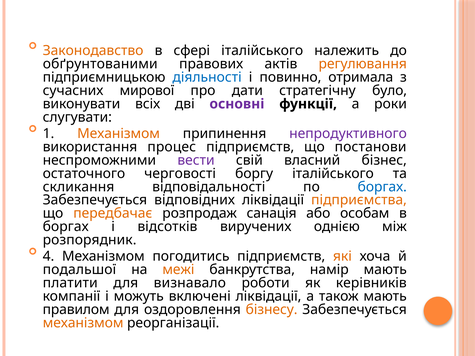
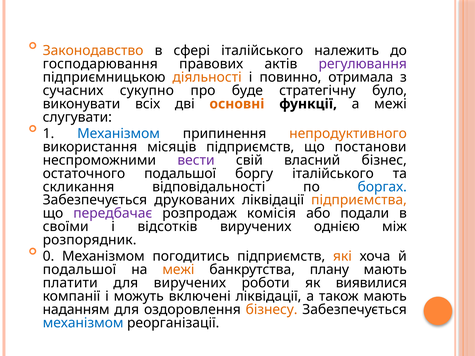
обґрунтованими: обґрунтованими -> господарювання (100, 64)
регулювання colour: orange -> purple (363, 64)
діяльності colour: blue -> orange (207, 77)
мирової: мирової -> сукупно (147, 91)
дати: дати -> буде (247, 91)
основні colour: purple -> orange (237, 104)
а роки: роки -> межі (390, 104)
Механізмом colour: orange -> blue (119, 134)
непродуктивного colour: purple -> orange (348, 134)
процес: процес -> місяців (172, 147)
остаточного черговості: черговості -> подальшої (180, 174)
відповідних: відповідних -> друкованих (195, 200)
передбачає colour: orange -> purple (113, 213)
санація: санація -> комісія (271, 213)
особам: особам -> подали (365, 213)
боргах: боргах -> своїми (66, 227)
4: 4 -> 0 (48, 257)
намір: намір -> плану (329, 270)
для визнавало: визнавало -> виручених (190, 283)
керівників: керівників -> виявилися (371, 283)
правилом: правилом -> наданням (76, 310)
механізмом colour: orange -> blue (83, 323)
